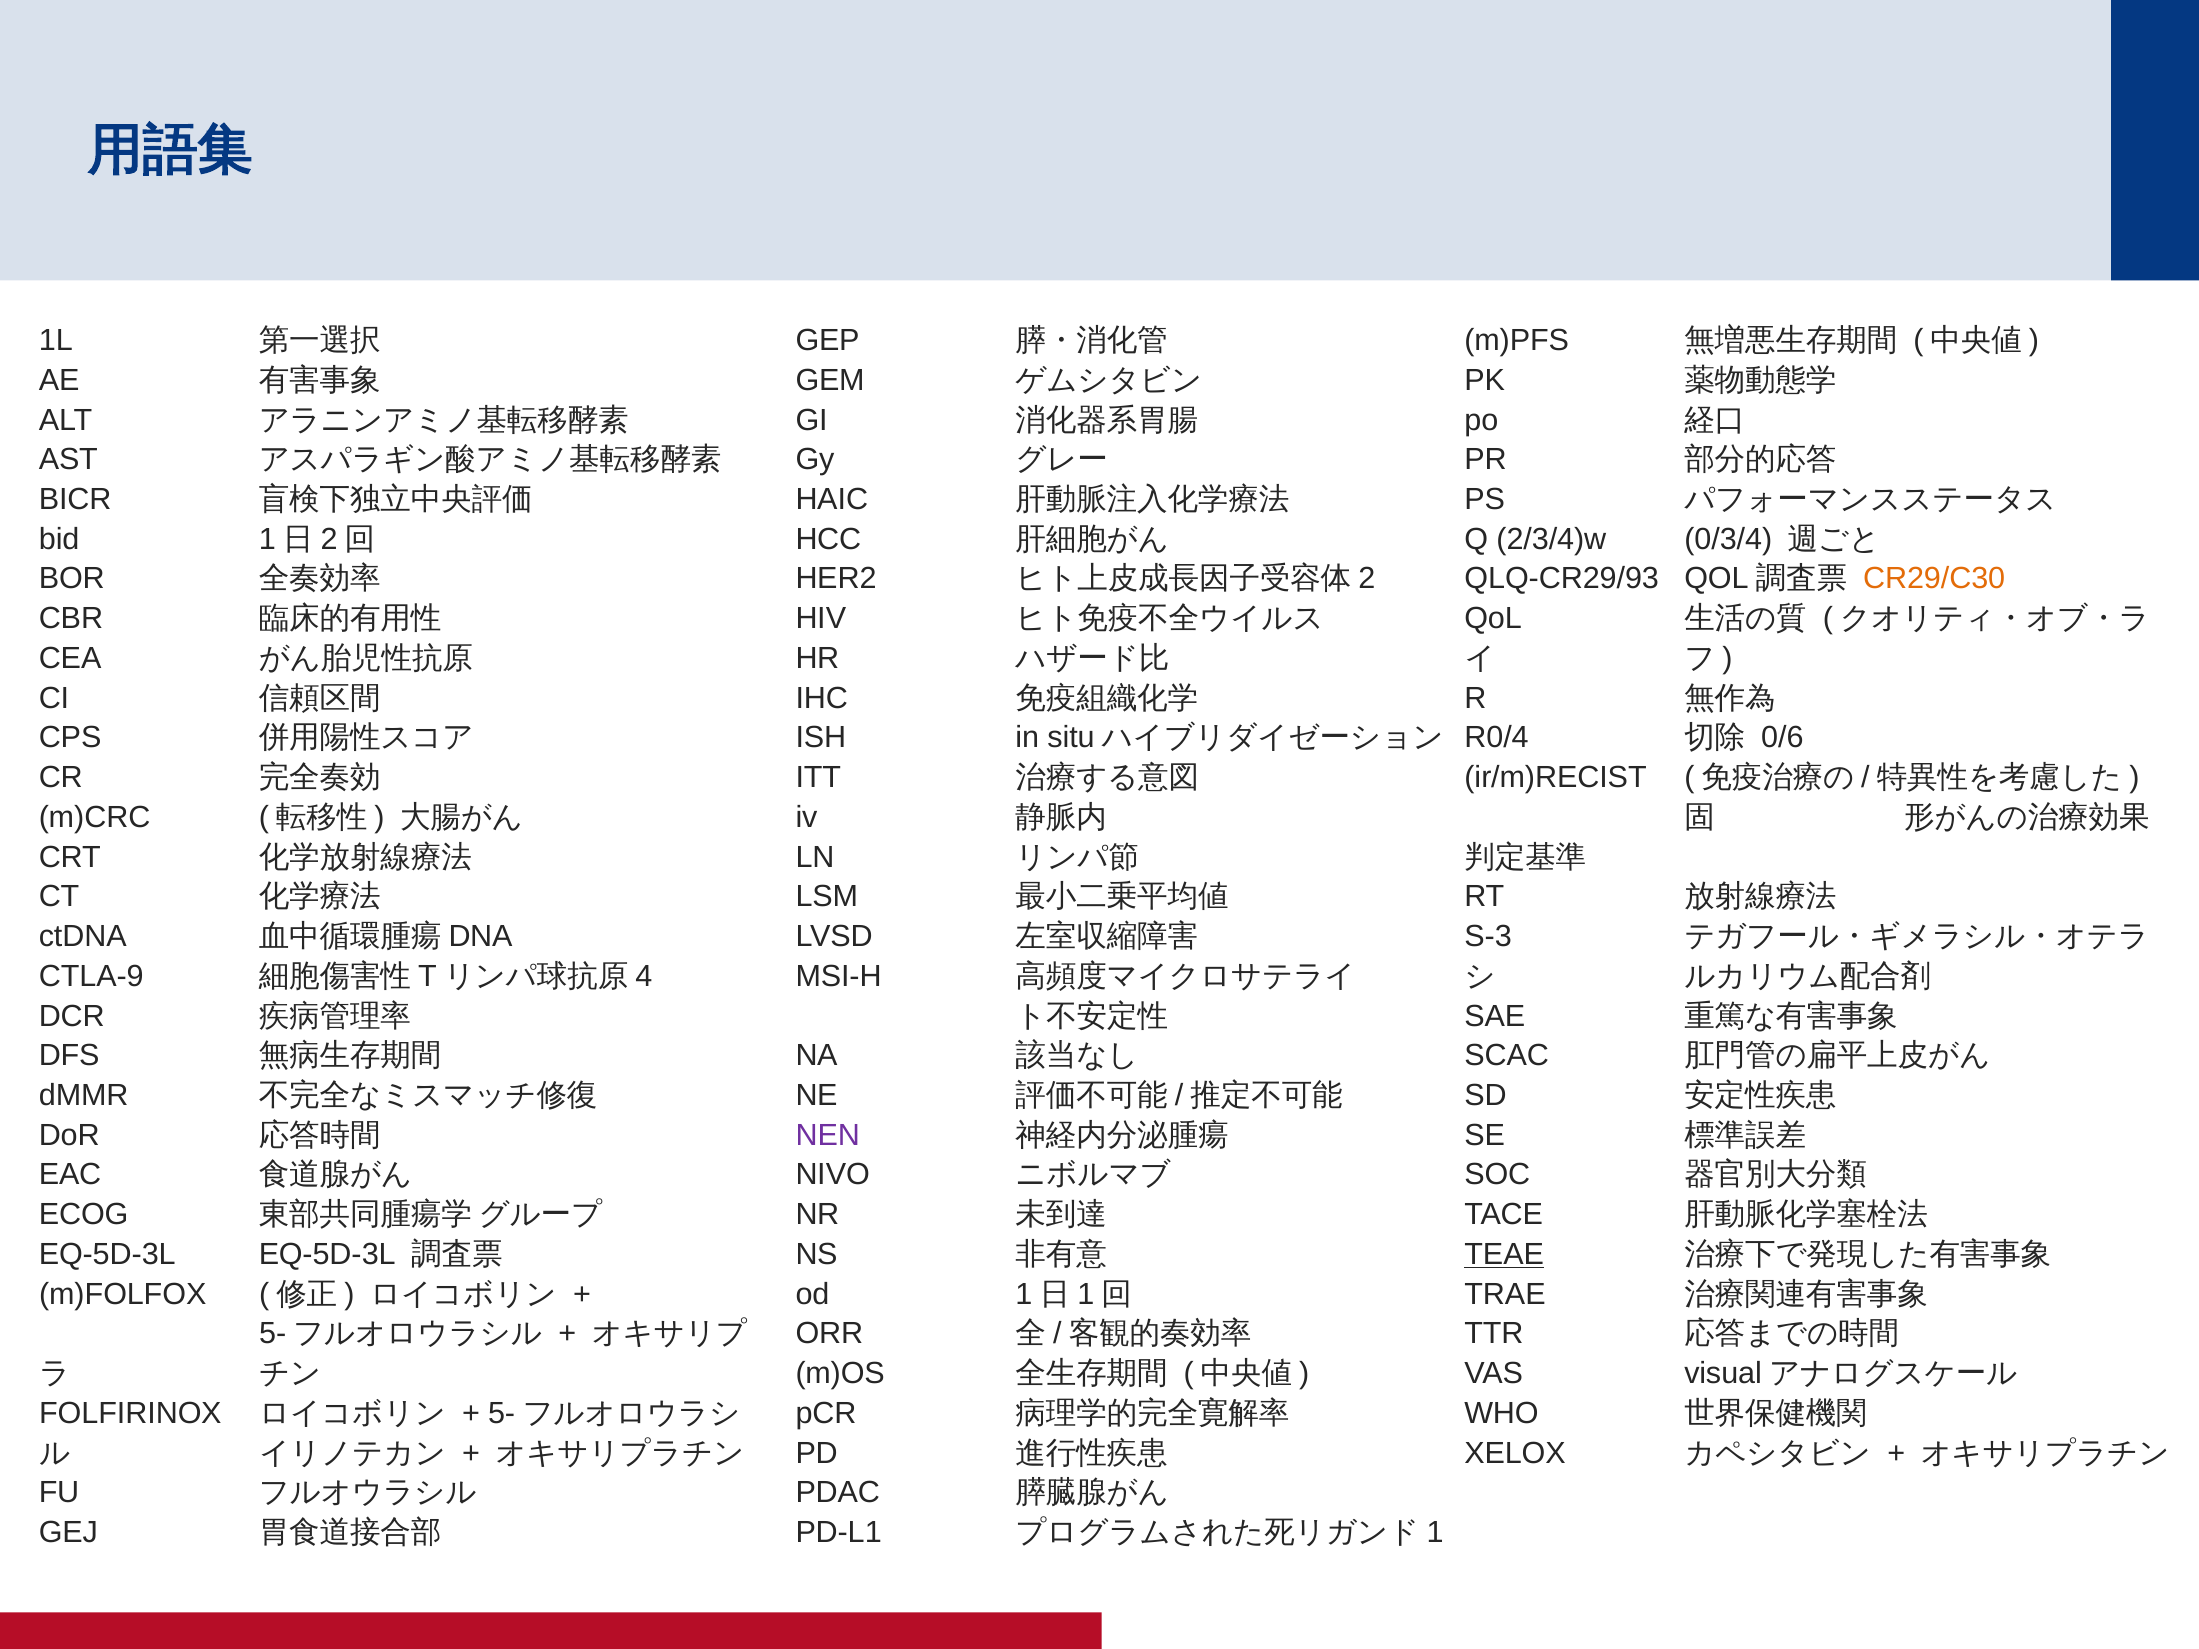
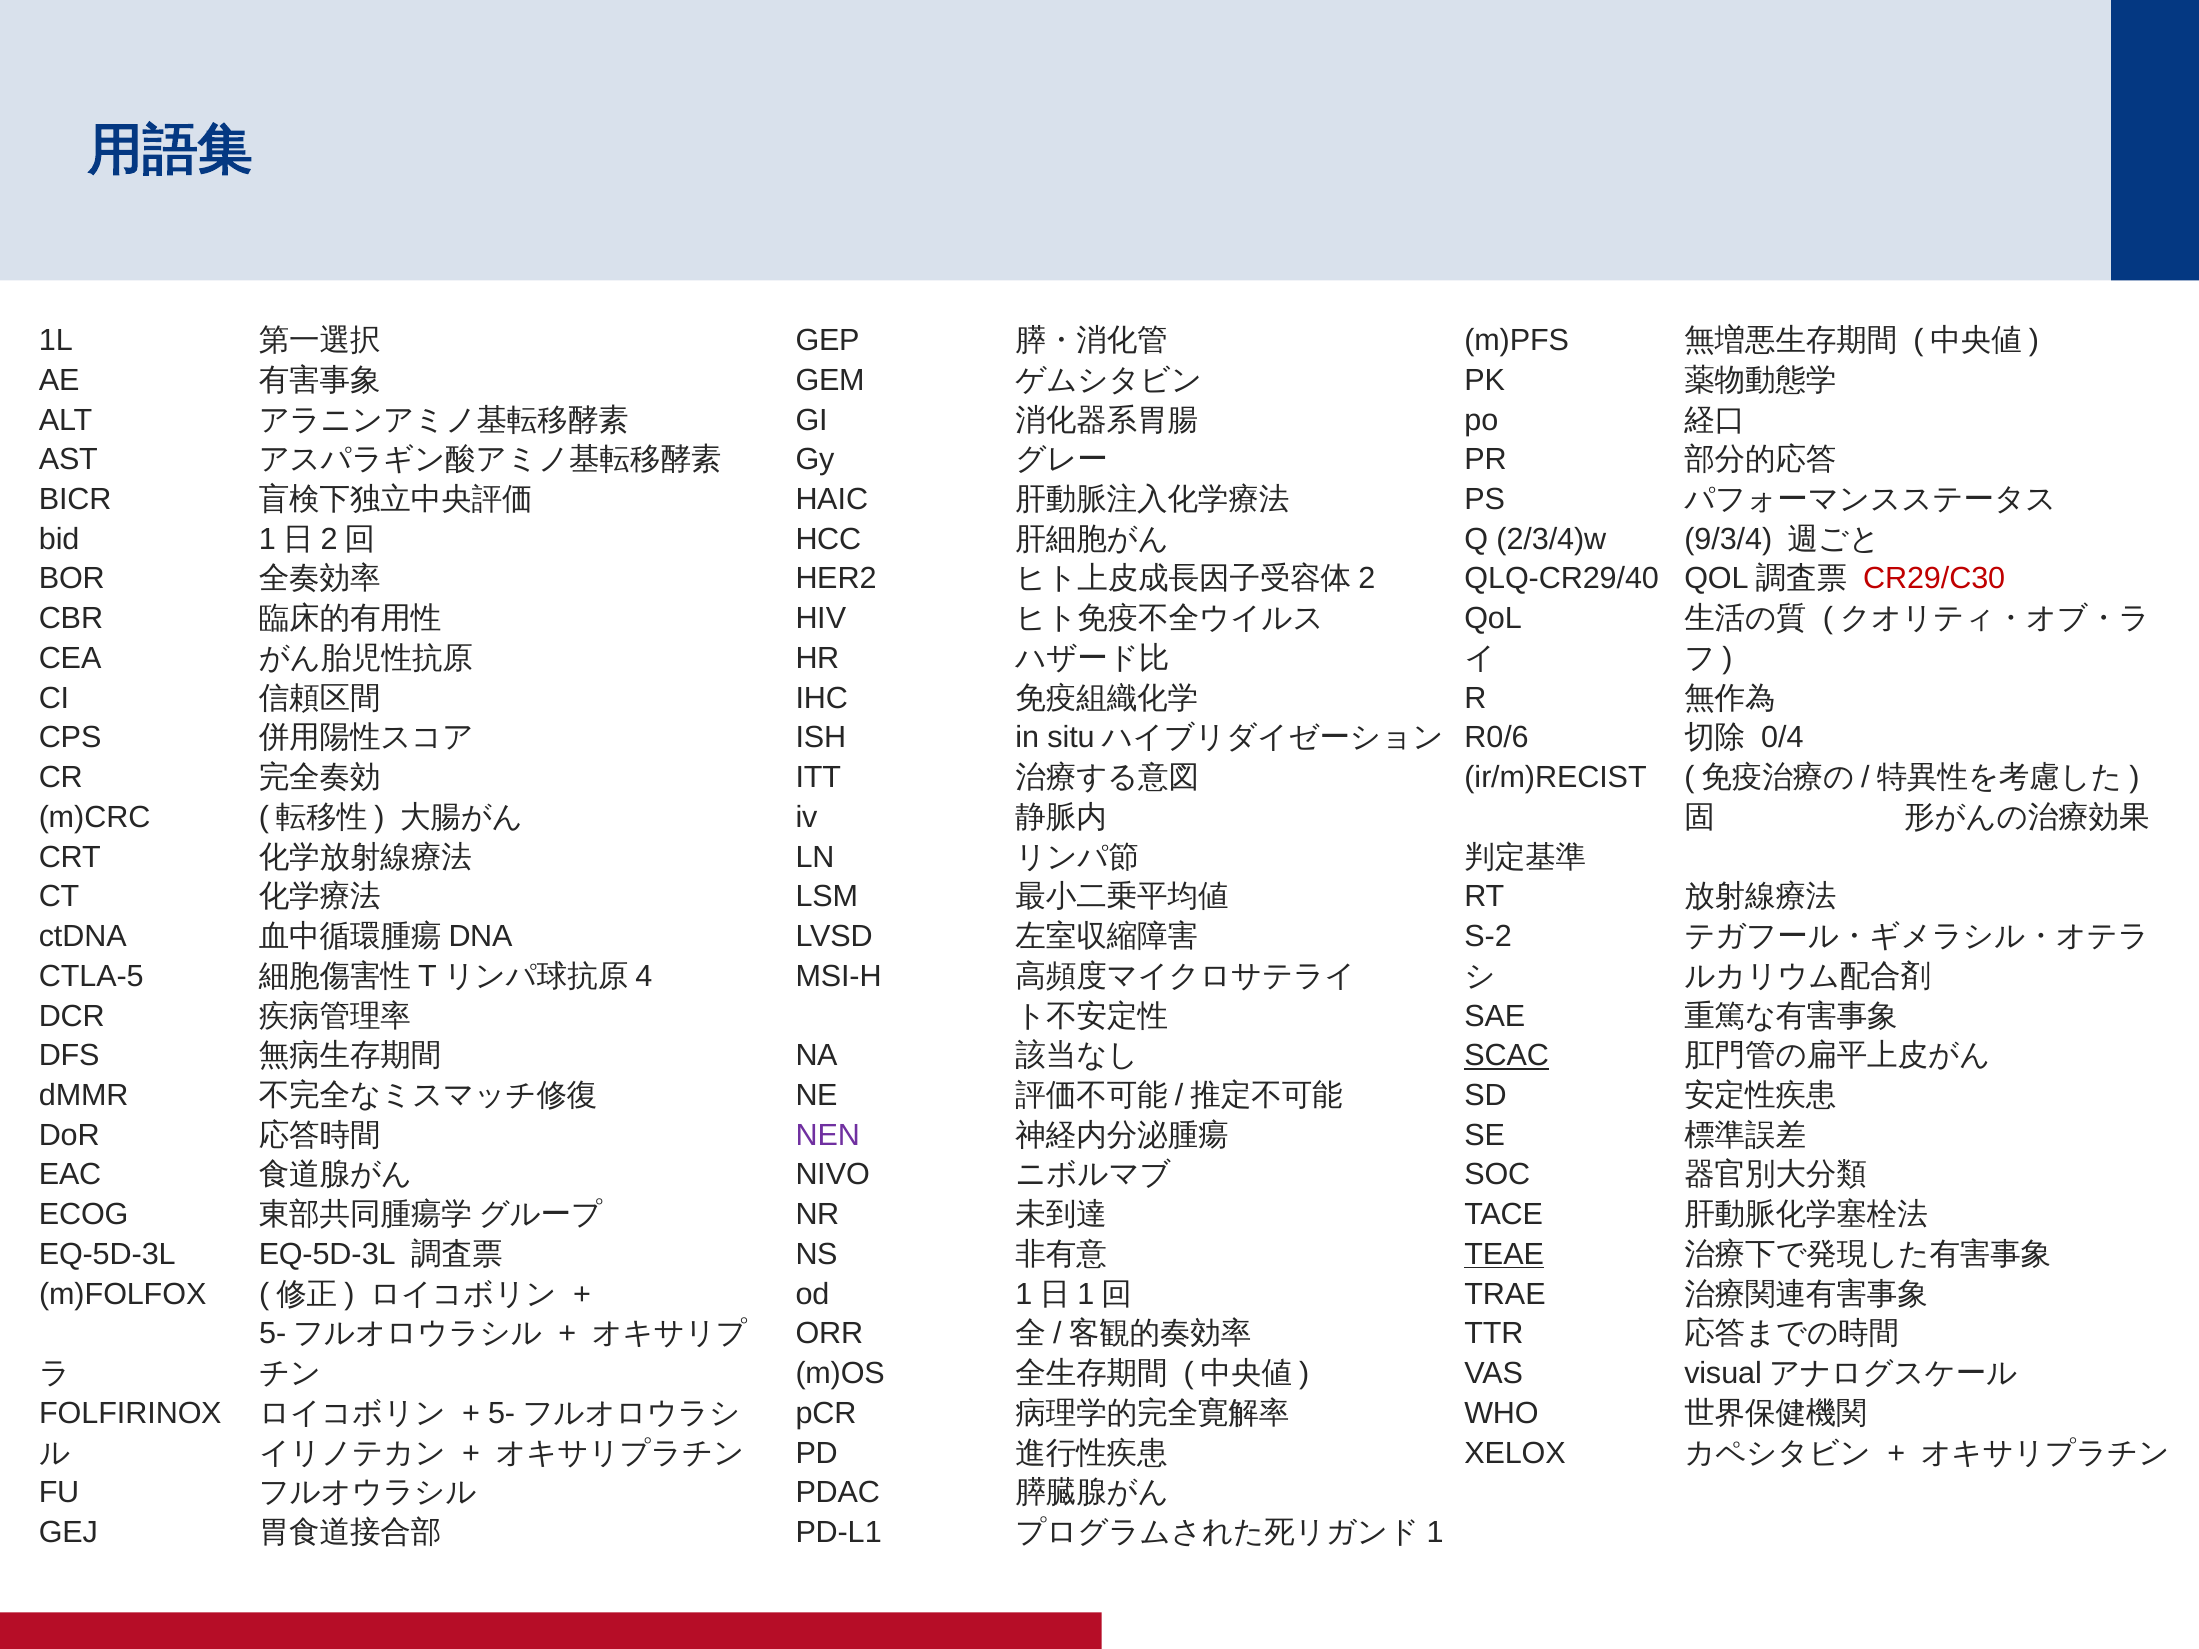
0/3/4: 0/3/4 -> 9/3/4 (1728, 539)
QLQ-CR29/93: QLQ-CR29/93 -> QLQ-CR29/40 (1562, 579)
CR29/C30 colour: orange -> red (1934, 579)
R0/4: R0/4 -> R0/6 (1497, 738)
0/6: 0/6 -> 0/4 (1782, 738)
S-3: S-3 -> S-2 (1488, 937)
CTLA-9: CTLA-9 -> CTLA-5 (91, 976)
SCAC underline: none -> present (1507, 1056)
